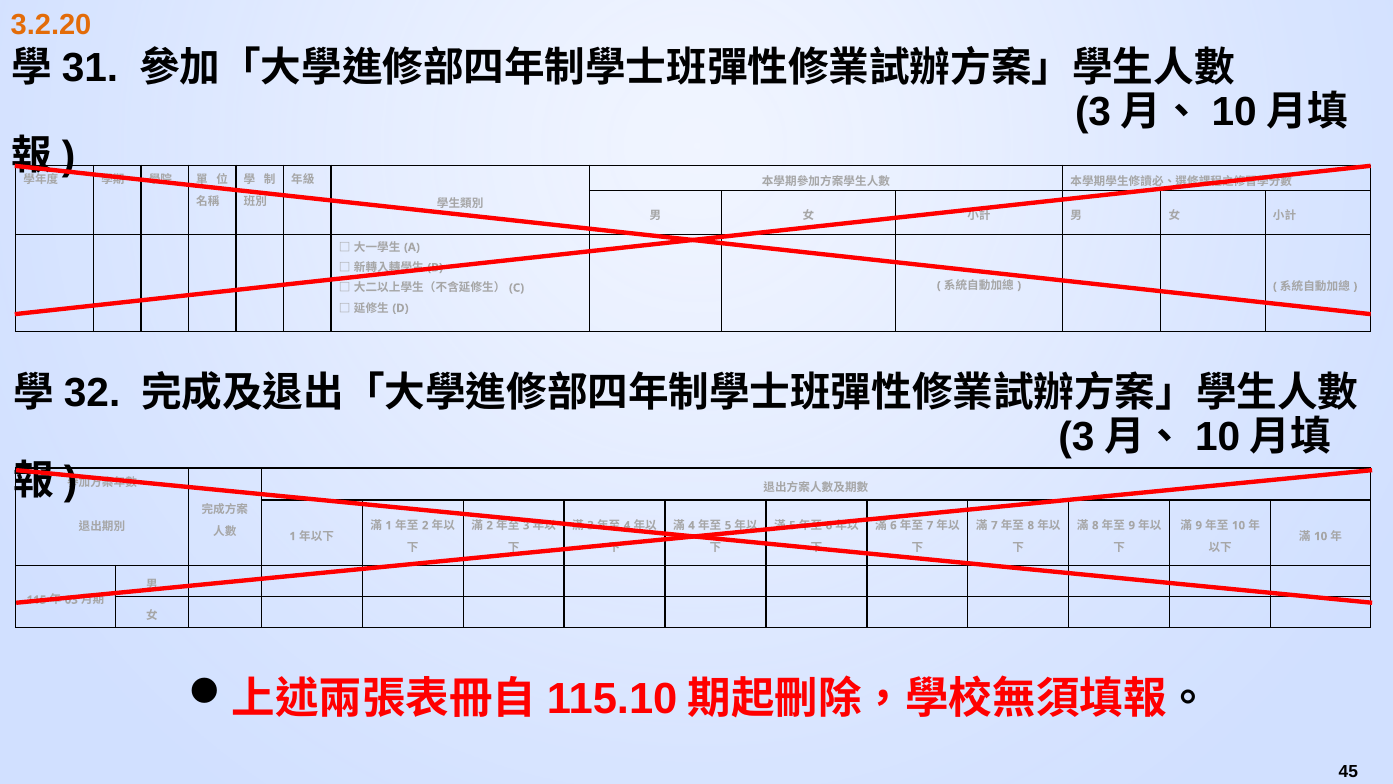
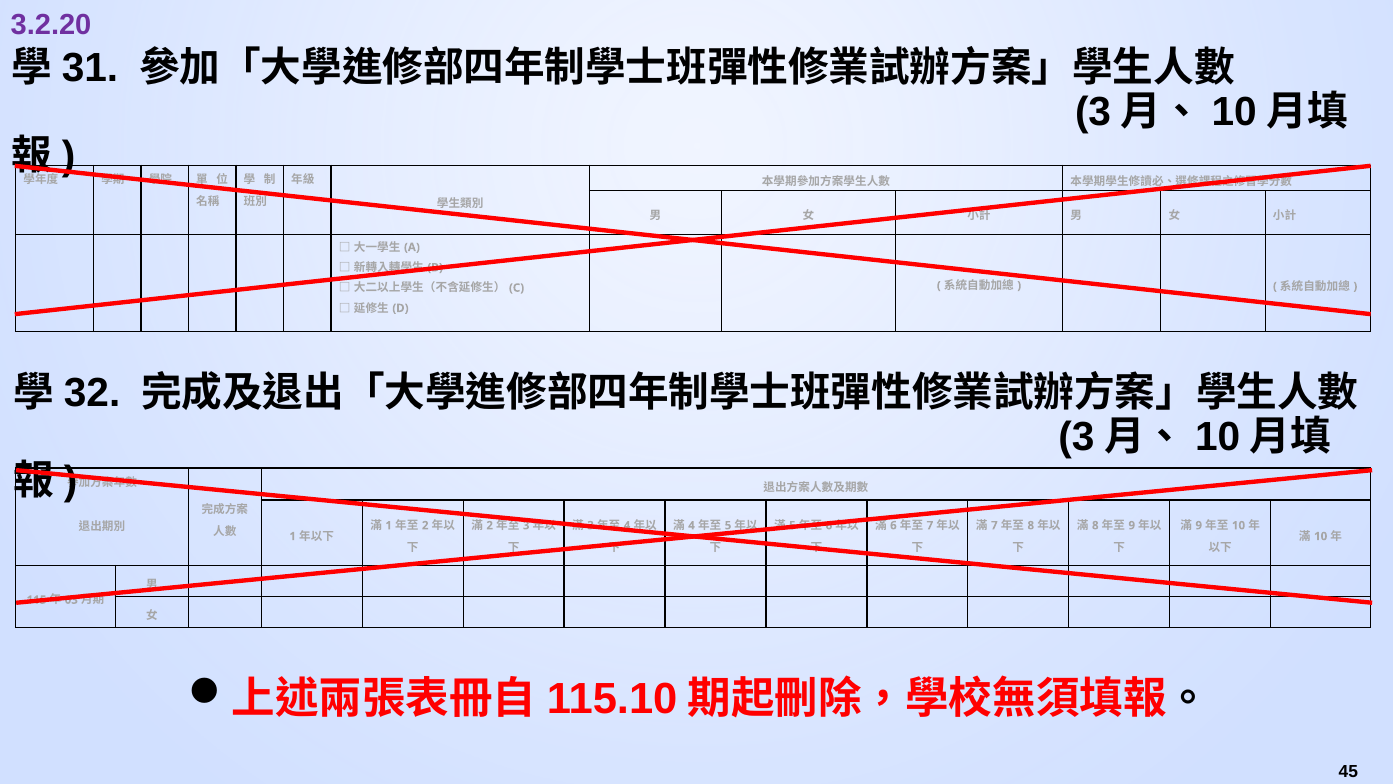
3.2.20 colour: orange -> purple (51, 25)
